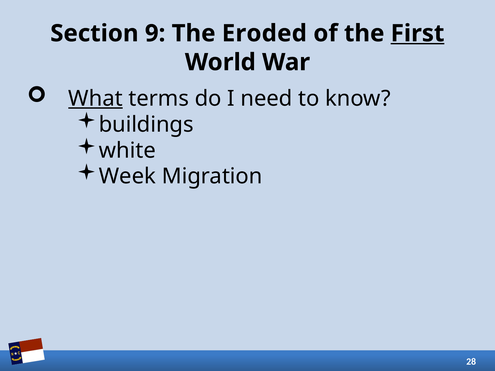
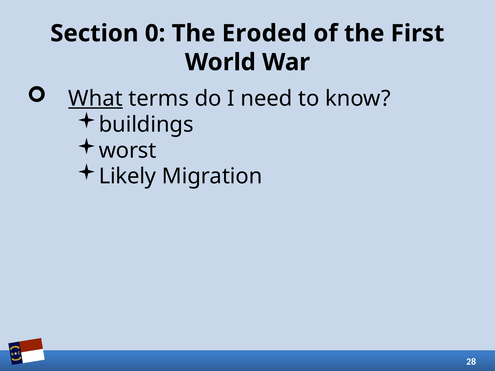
9: 9 -> 0 (155, 33)
First underline: present -> none (418, 33)
white: white -> worst (128, 151)
Week: Week -> Likely (127, 177)
